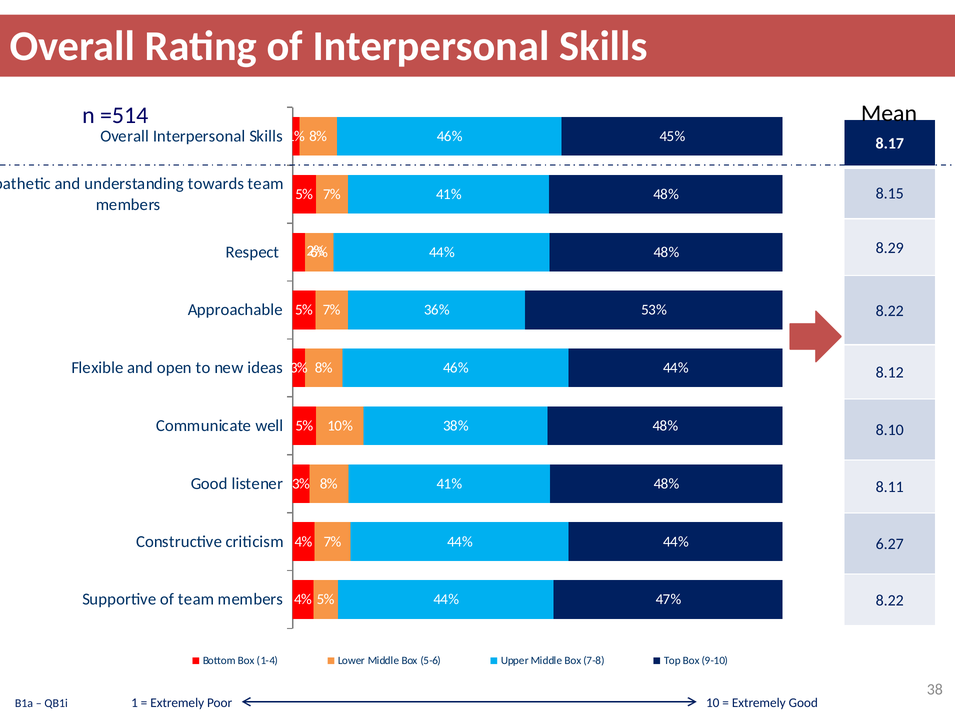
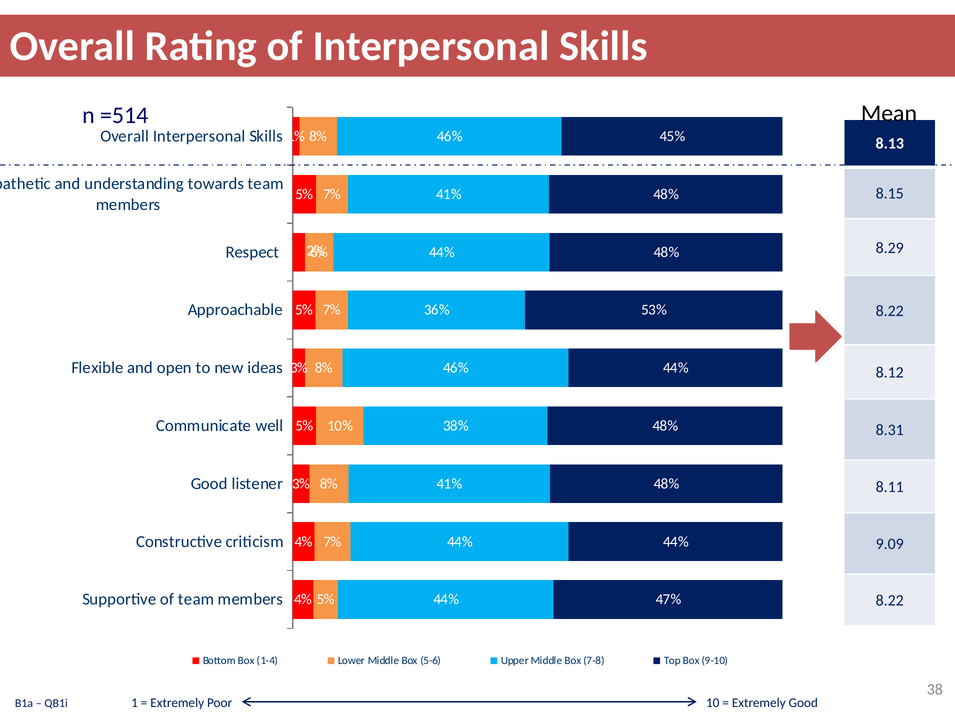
8.17: 8.17 -> 8.13 (890, 143)
8.10: 8.10 -> 8.31 (890, 430)
6.27: 6.27 -> 9.09 (890, 544)
